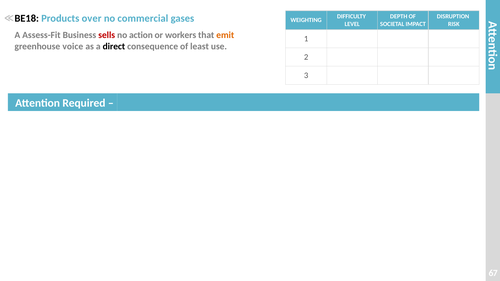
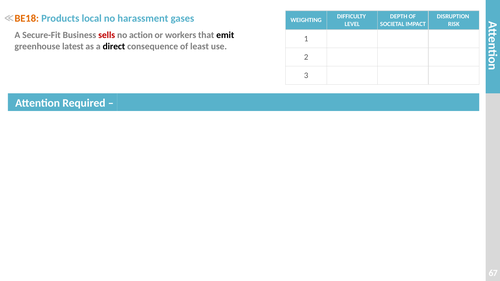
BE18 colour: black -> orange (27, 18)
over: over -> local (92, 18)
commercial: commercial -> harassment (143, 18)
Assess-Fit: Assess-Fit -> Secure-Fit (41, 35)
emit colour: orange -> black (225, 35)
voice: voice -> latest (73, 46)
